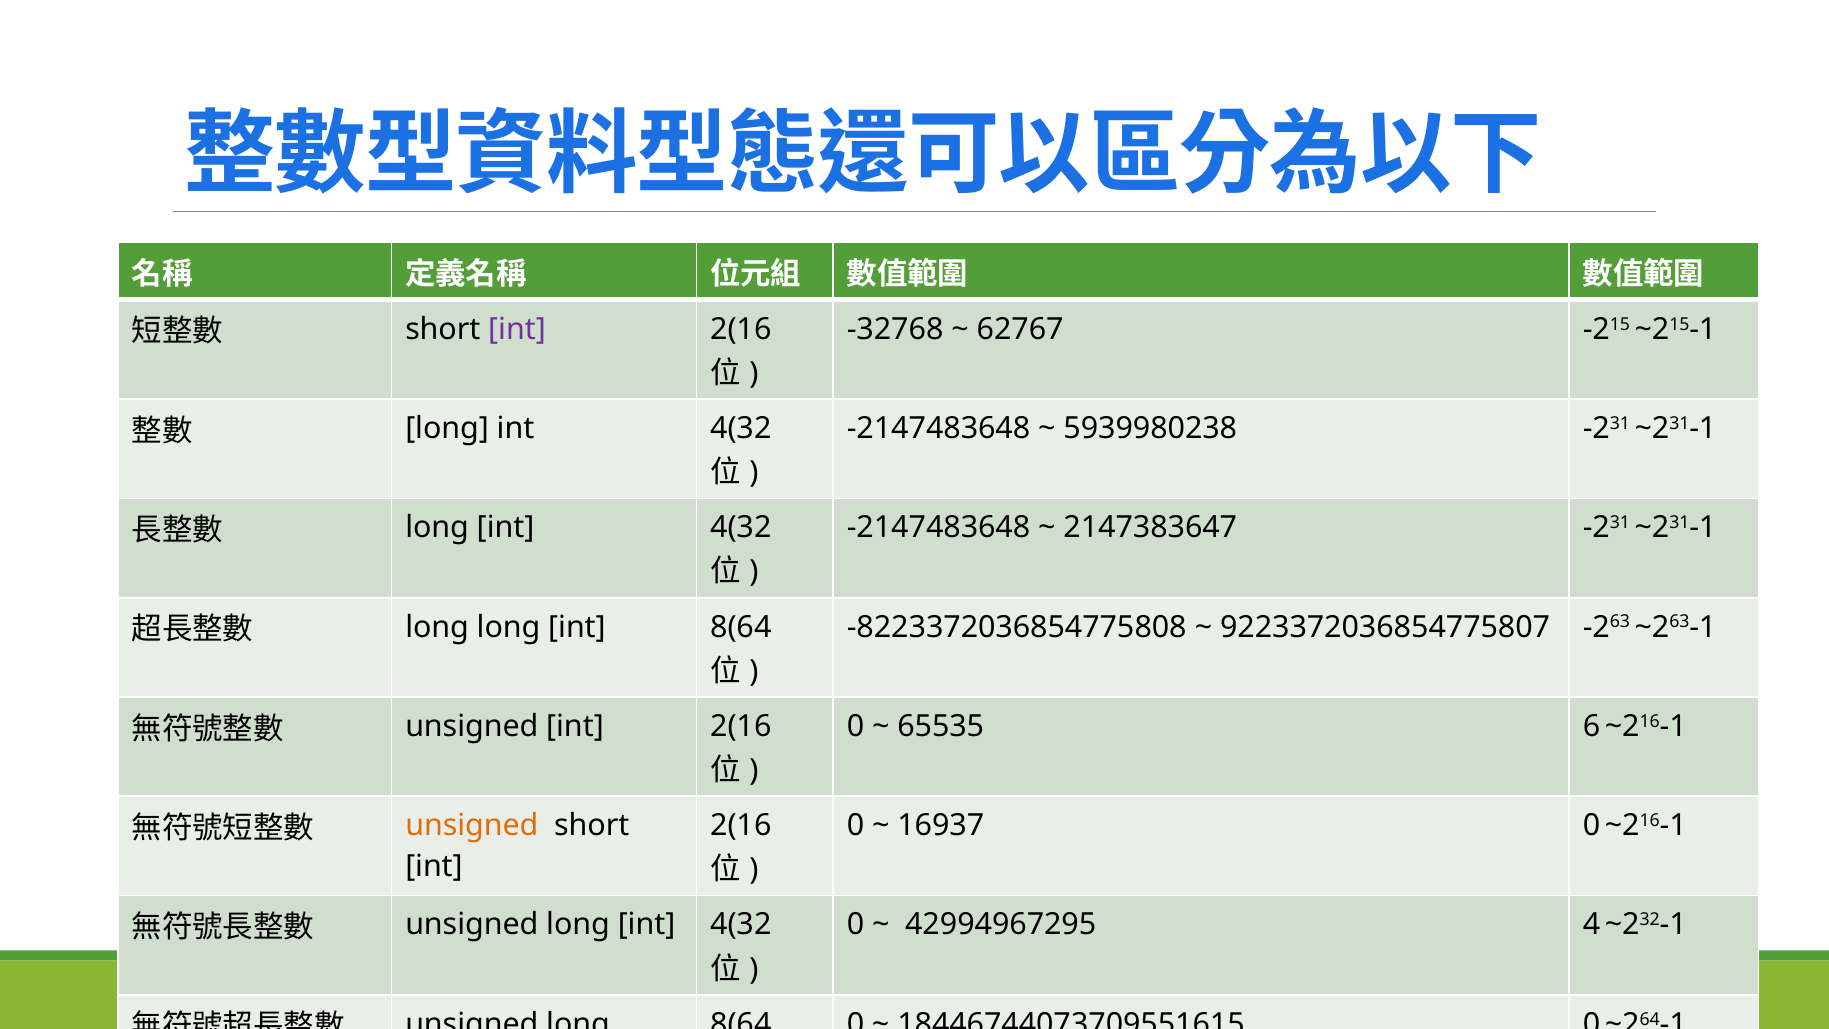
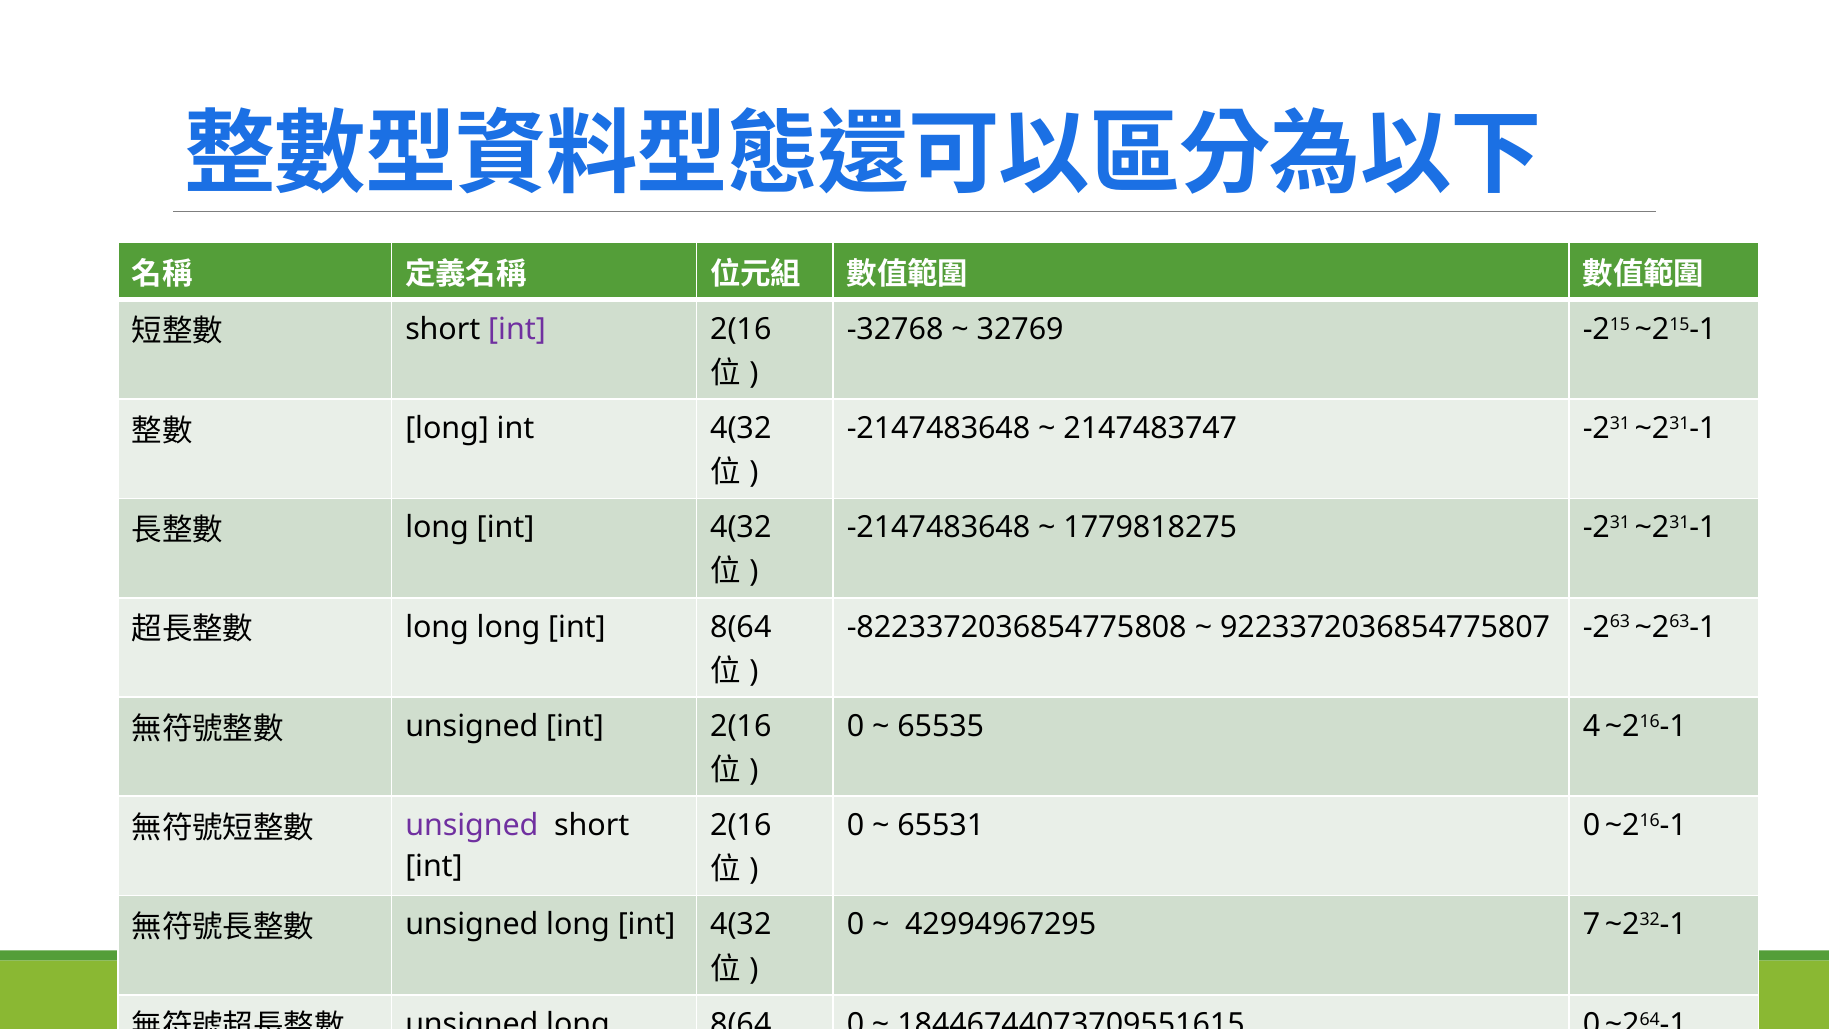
62767: 62767 -> 32769 (1020, 329)
5939980238: 5939980238 -> 2147483747 (1150, 428)
2147383647: 2147383647 -> 1779818275 (1150, 528)
6: 6 -> 4 (1592, 726)
unsigned colour: orange -> purple (472, 825)
16937: 16937 -> 65531 (941, 825)
4: 4 -> 7 (1592, 925)
